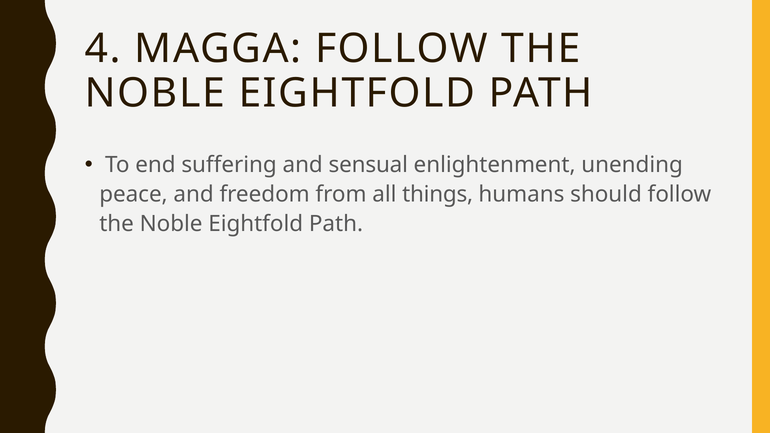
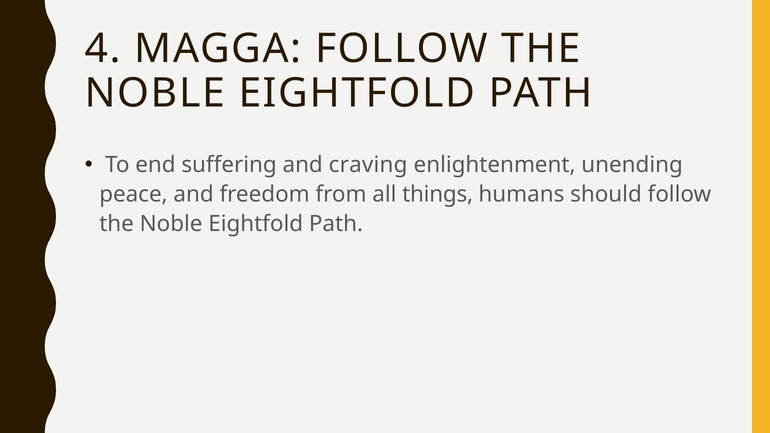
sensual: sensual -> craving (368, 165)
